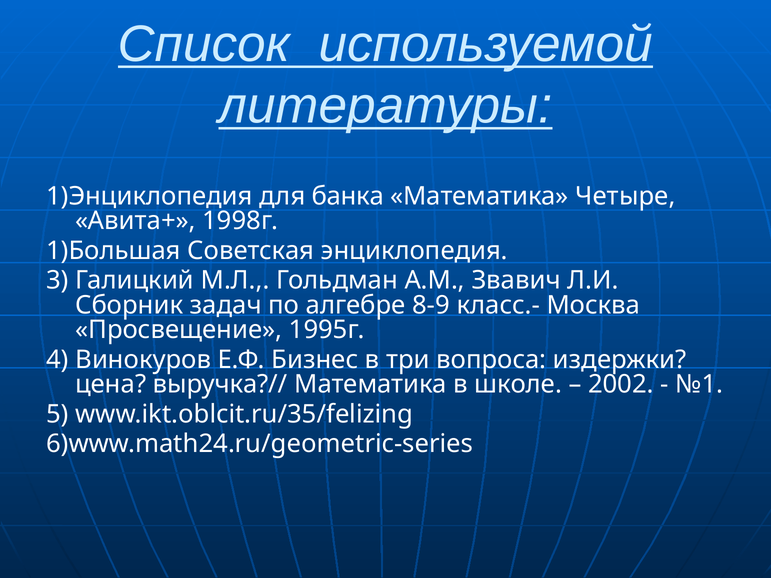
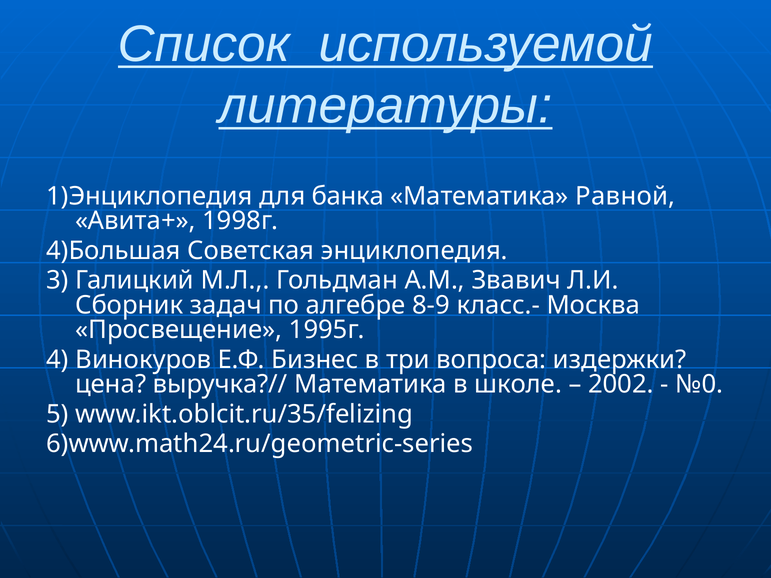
Четыре: Четыре -> Равной (625, 196)
1)Большая: 1)Большая -> 4)Большая (114, 251)
№1: №1 -> №0 (699, 384)
